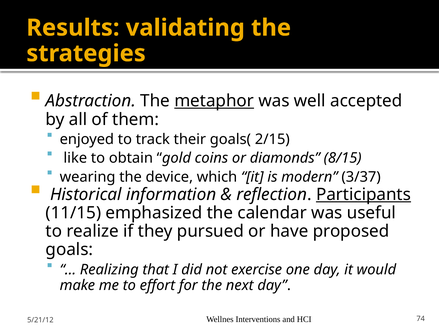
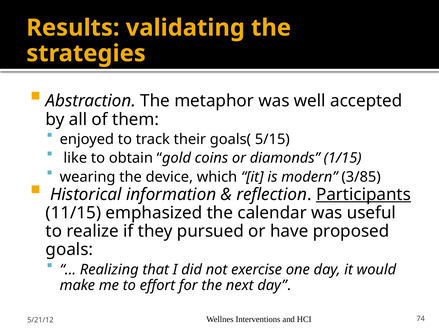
metaphor underline: present -> none (214, 101)
2/15: 2/15 -> 5/15 (272, 139)
8/15: 8/15 -> 1/15 (343, 158)
3/37: 3/37 -> 3/85 (361, 177)
